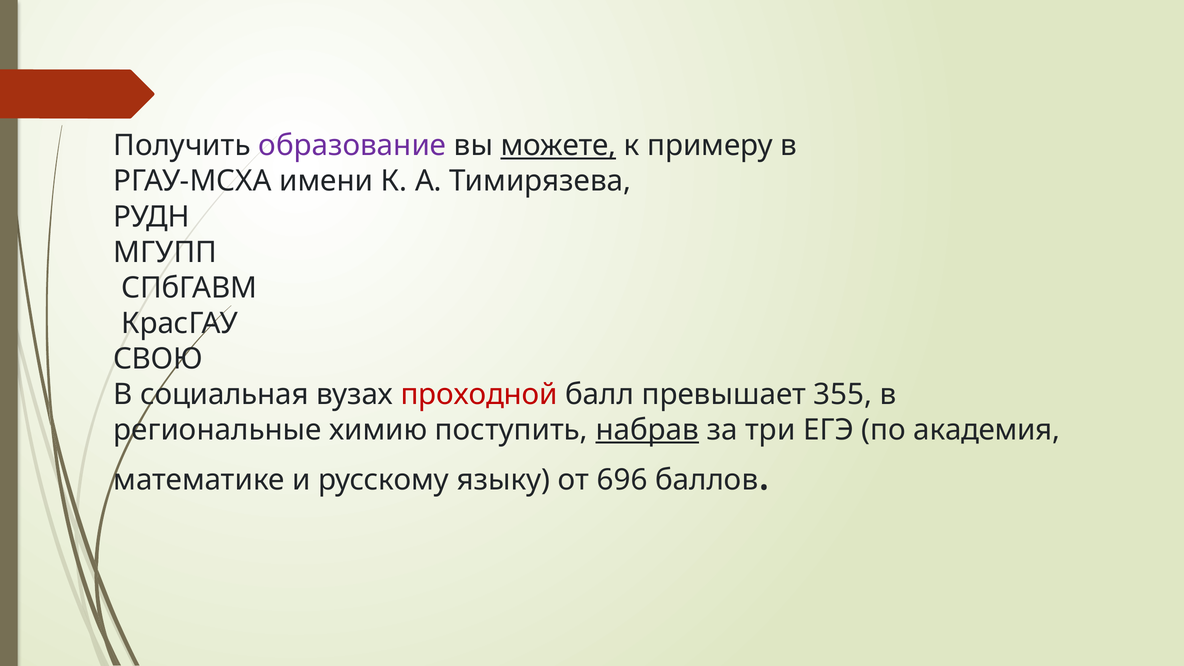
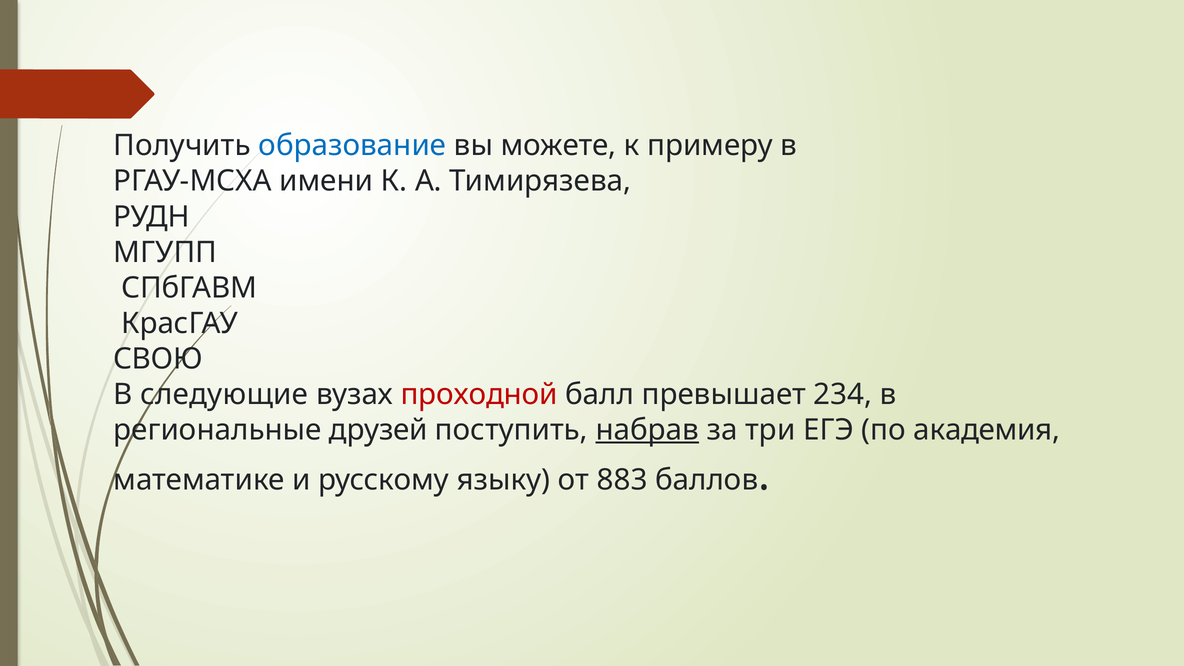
образование colour: purple -> blue (352, 146)
можете underline: present -> none (558, 146)
социальная: социальная -> следующие (224, 394)
355: 355 -> 234 (843, 394)
химию: химию -> друзей (378, 430)
696: 696 -> 883 (622, 480)
